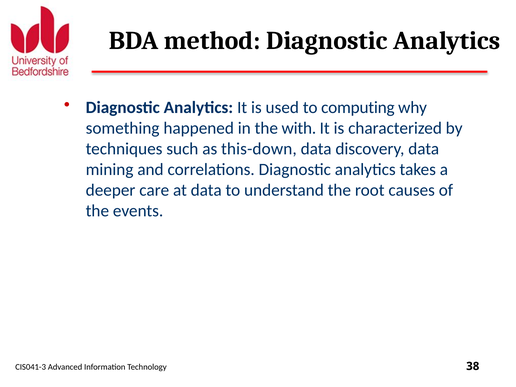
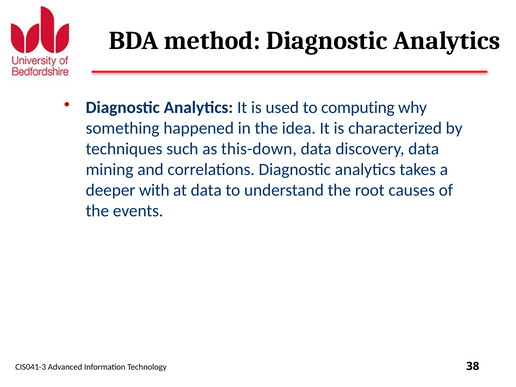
with: with -> idea (299, 128)
care: care -> with (154, 190)
